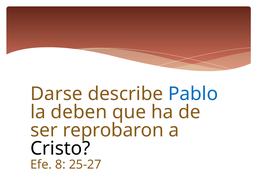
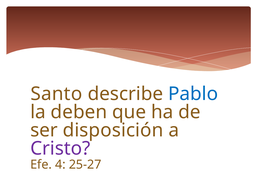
Darse: Darse -> Santo (56, 94)
reprobaron: reprobaron -> disposición (113, 130)
Cristo colour: black -> purple (60, 148)
8: 8 -> 4 (60, 164)
